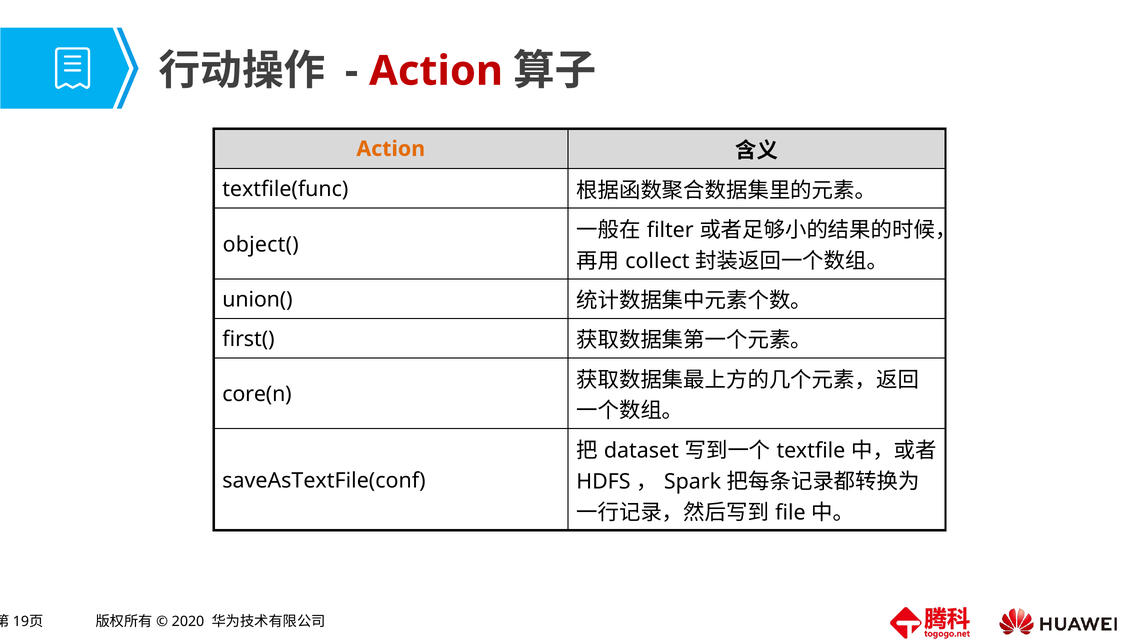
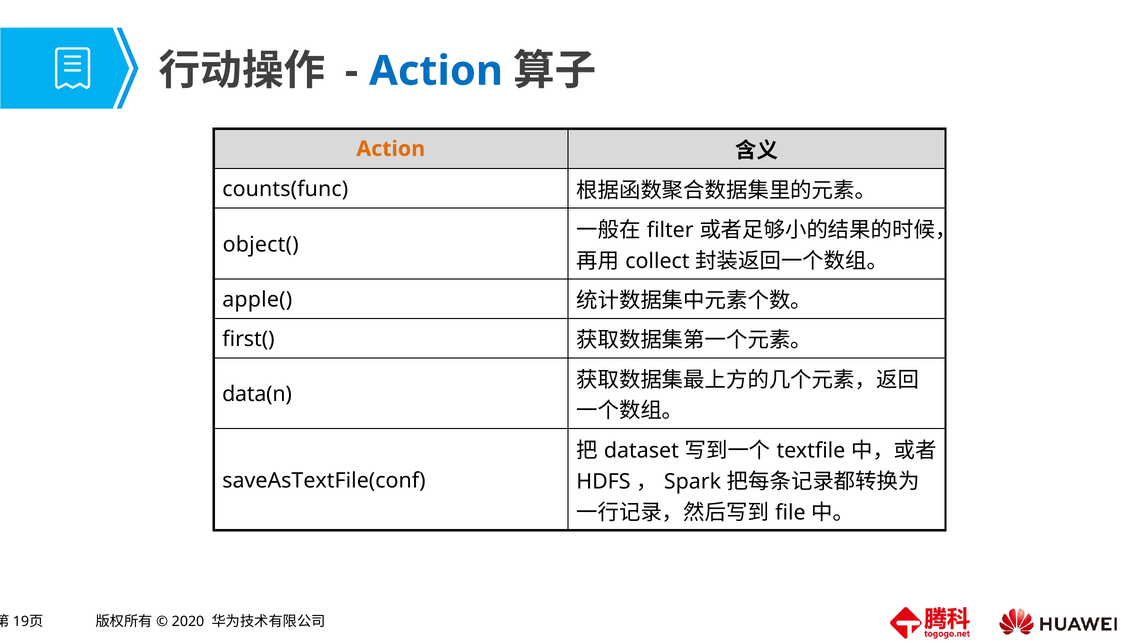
Action colour: red -> blue (436, 71)
textfile(func: textfile(func -> counts(func (285, 189)
union(: union( -> apple( (257, 300)
core(n: core(n -> data(n (257, 395)
